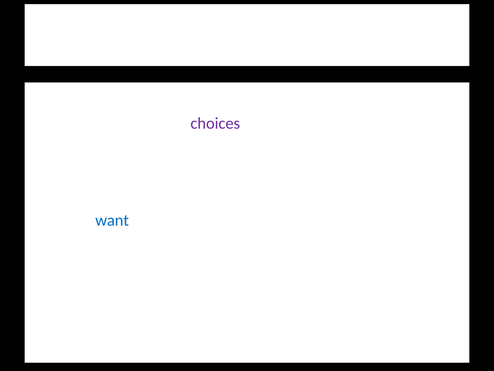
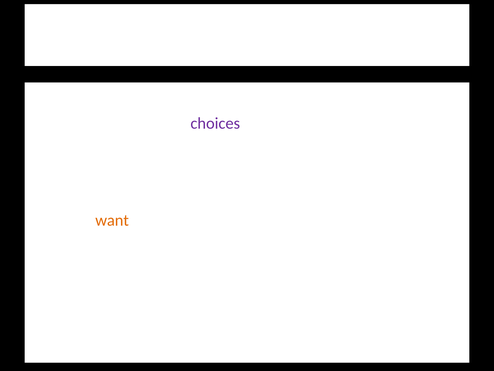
want colour: blue -> orange (112, 220)
